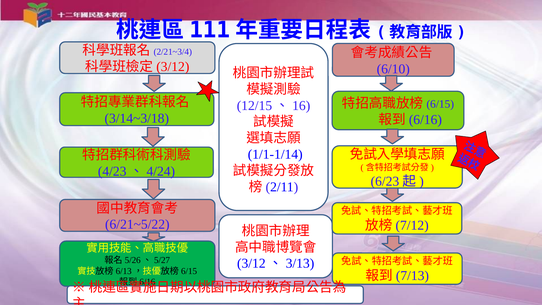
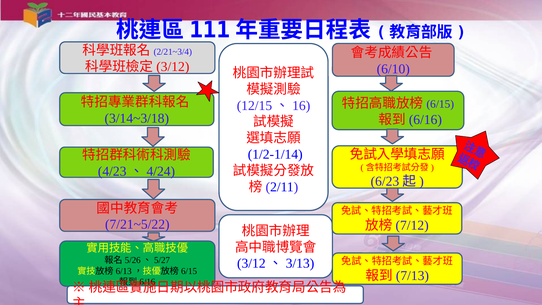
1/1-1/14: 1/1-1/14 -> 1/2-1/14 (275, 154)
6/21~5/22: 6/21~5/22 -> 7/21~5/22 (137, 224)
